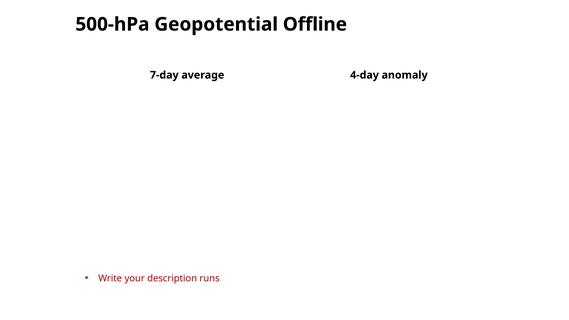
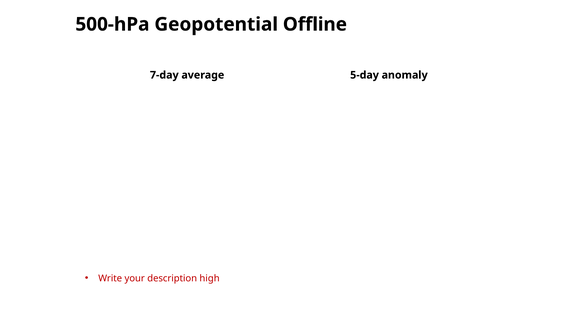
4-day: 4-day -> 5-day (364, 75)
runs: runs -> high (210, 278)
